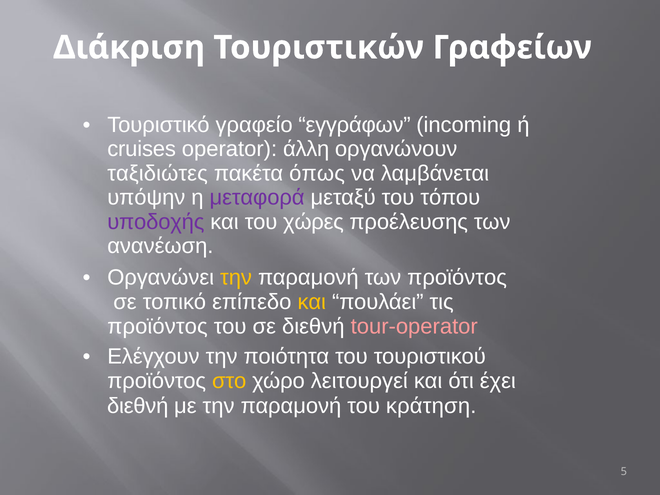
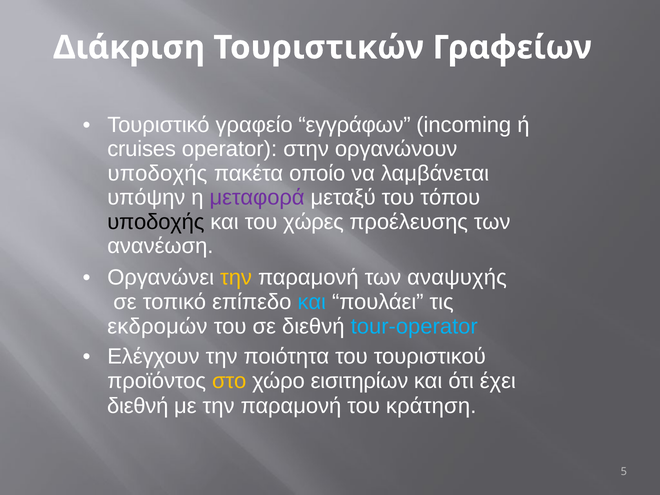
άλλη: άλλη -> στην (306, 149)
ταξιδιώτες: ταξιδιώτες -> υποδοχής (157, 173)
όπως: όπως -> οποίο (317, 173)
υποδοχής colour: purple -> black (156, 222)
των προϊόντος: προϊόντος -> αναψυχής (457, 277)
και colour: yellow -> light blue (312, 302)
προϊόντος: προϊόντος -> εκδρομών (157, 327)
tour-operator colour: pink -> light blue (414, 327)
λειτουργεί: λειτουργεί -> εισιτηρίων (359, 381)
